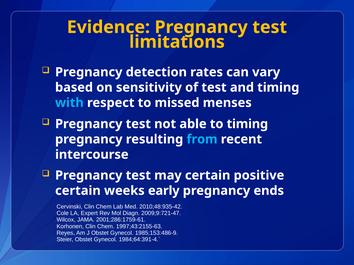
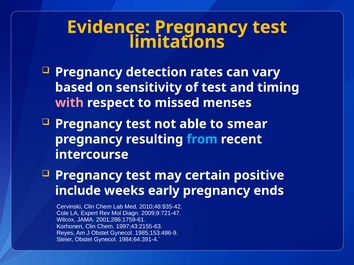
with colour: light blue -> pink (69, 103)
to timing: timing -> smear (247, 124)
certain: certain -> include (78, 191)
